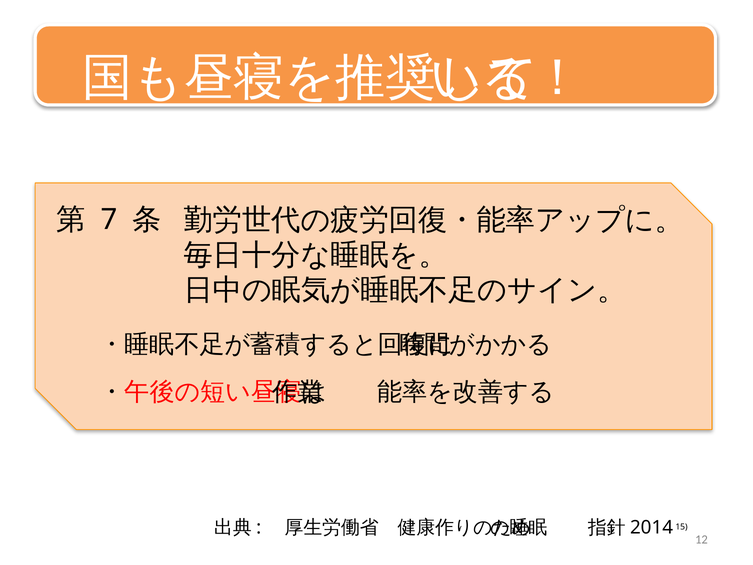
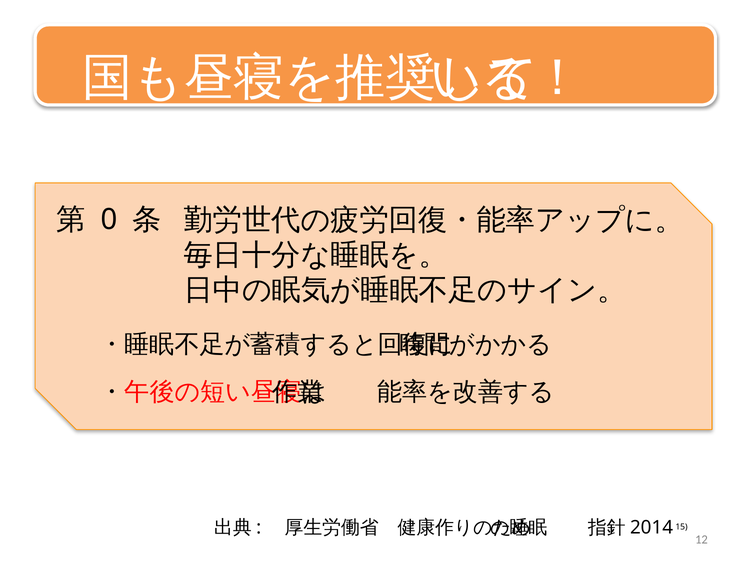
7: 7 -> 0 (109, 219)
